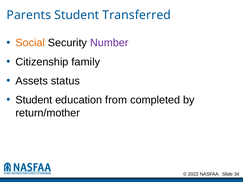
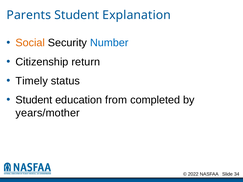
Transferred: Transferred -> Explanation (137, 15)
Number colour: purple -> blue (109, 43)
family: family -> return (86, 62)
Assets: Assets -> Timely (32, 81)
return/mother: return/mother -> years/mother (48, 113)
